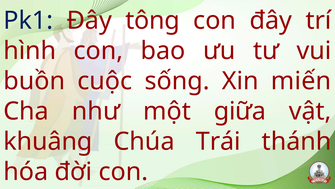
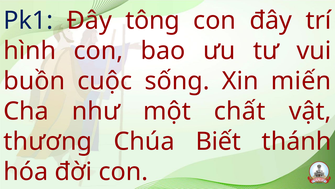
giữa: giữa -> chất (240, 111)
khuâng: khuâng -> thương (48, 141)
Trái: Trái -> Biết (218, 141)
